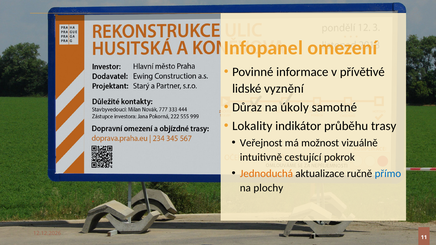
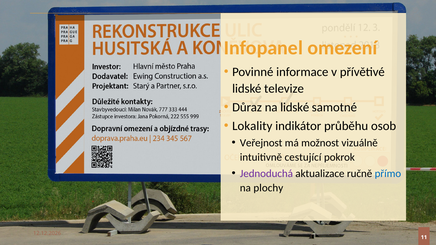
vyznění: vyznění -> televize (284, 89)
na úkoly: úkoly -> lidské (295, 107)
trasy: trasy -> osob (384, 126)
Jednoduchá colour: orange -> purple (266, 174)
